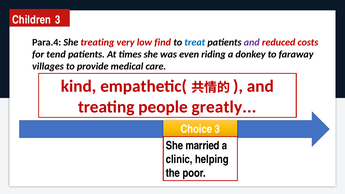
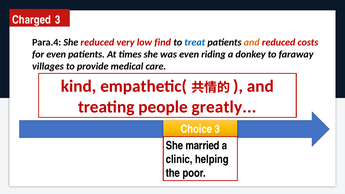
Children: Children -> Charged (31, 20)
She treating: treating -> reduced (97, 42)
and colour: purple -> orange (252, 42)
for tend: tend -> even (56, 54)
